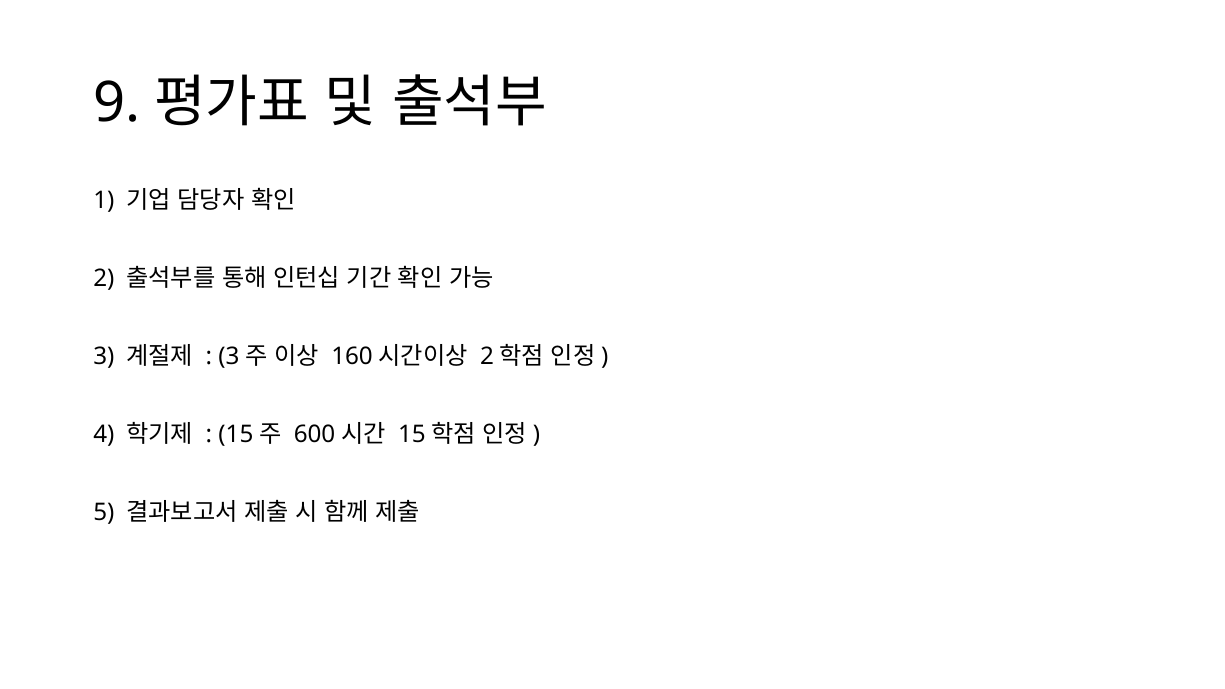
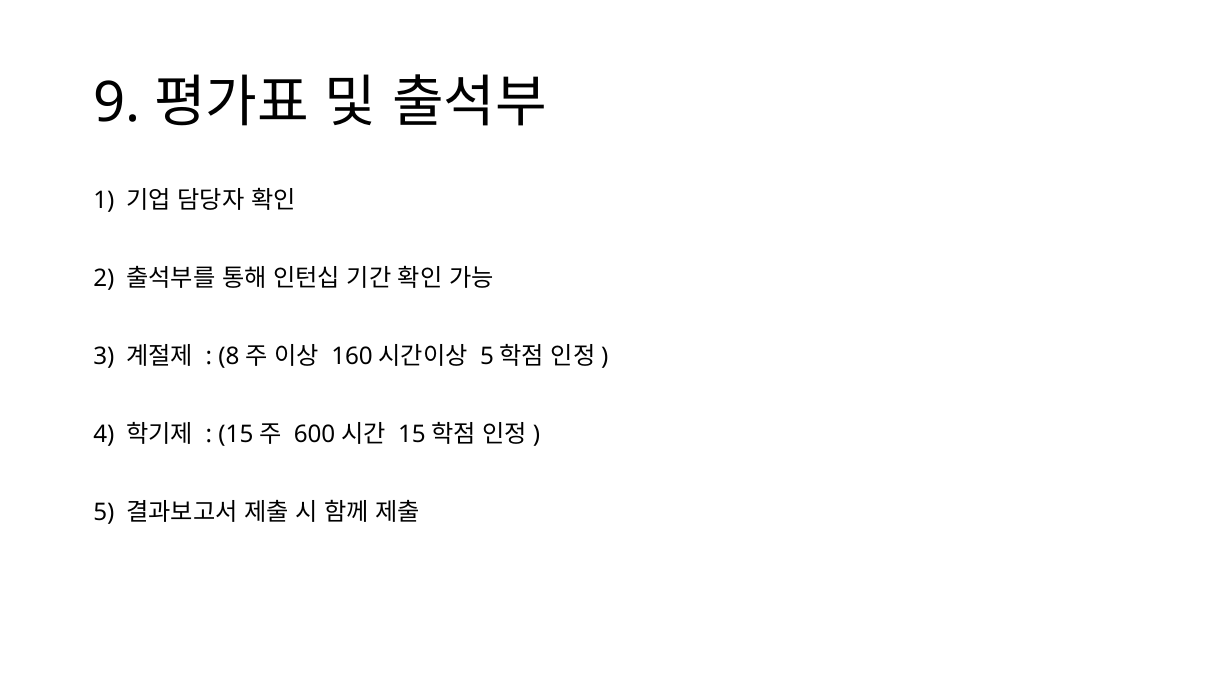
3: 3 -> 8 (229, 357)
2: 2 -> 5 (487, 357)
